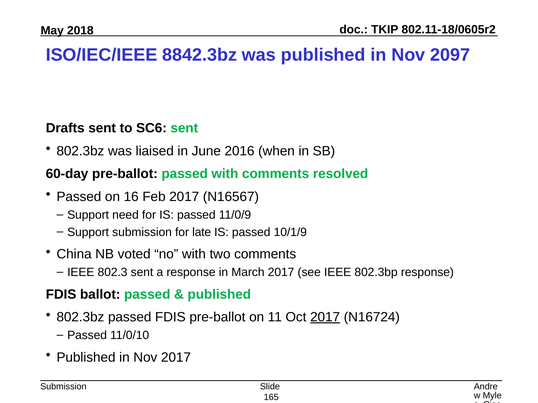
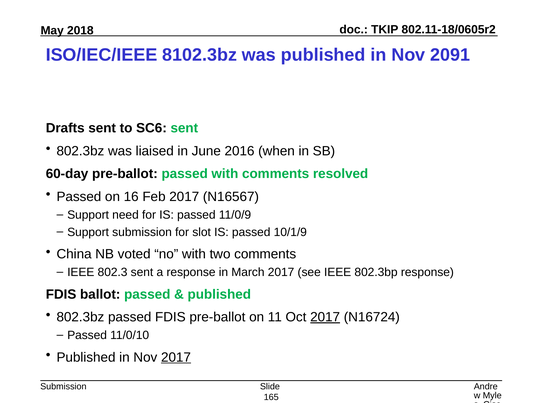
8842.3bz: 8842.3bz -> 8102.3bz (200, 55)
2097: 2097 -> 2091 (450, 55)
late: late -> slot (202, 232)
2017 underline: none -> present (176, 358)
